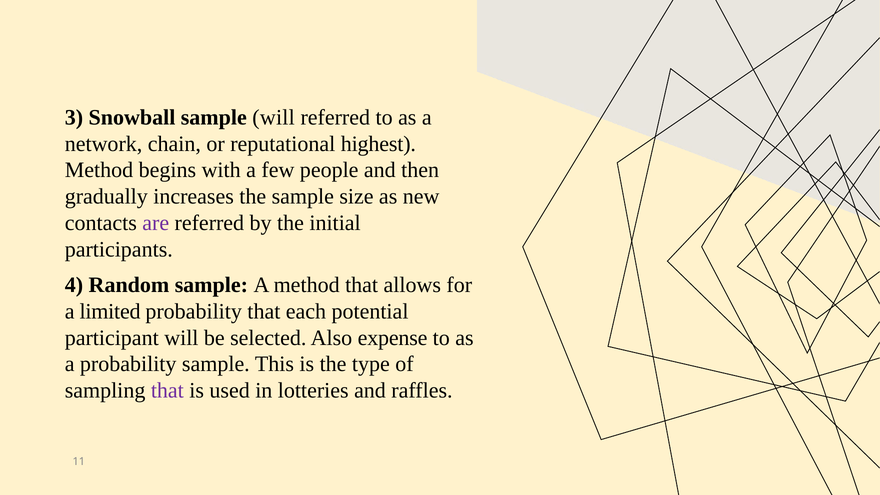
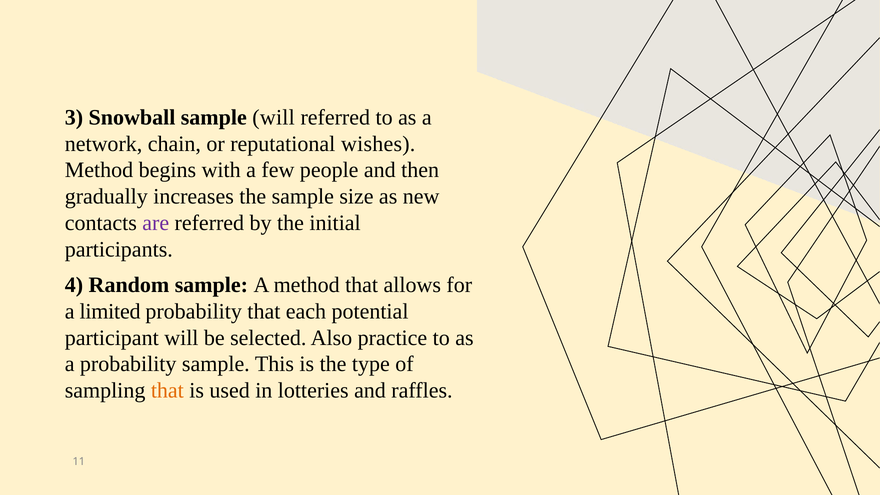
highest: highest -> wishes (378, 144)
expense: expense -> practice (392, 338)
that colour: purple -> orange (167, 391)
